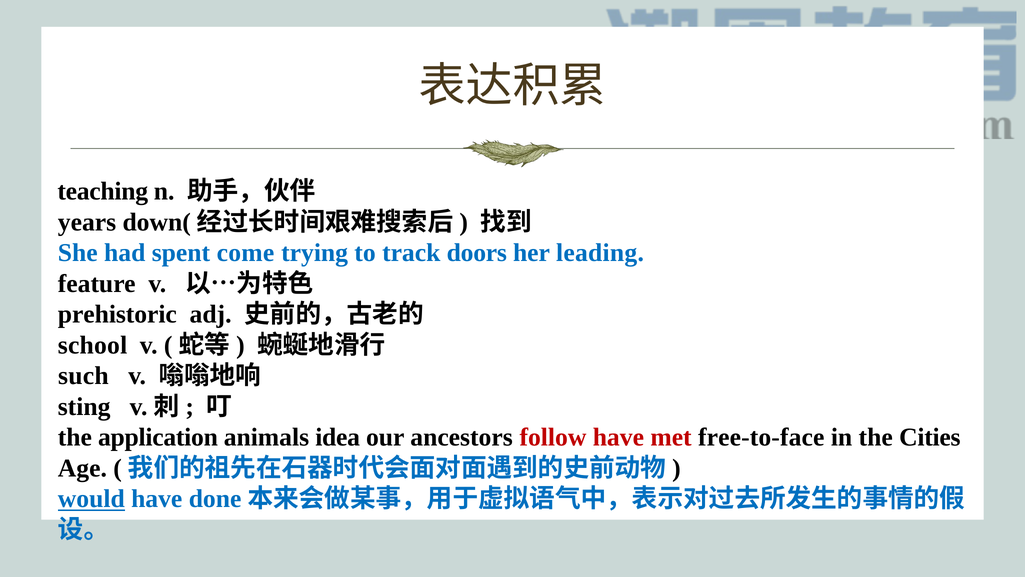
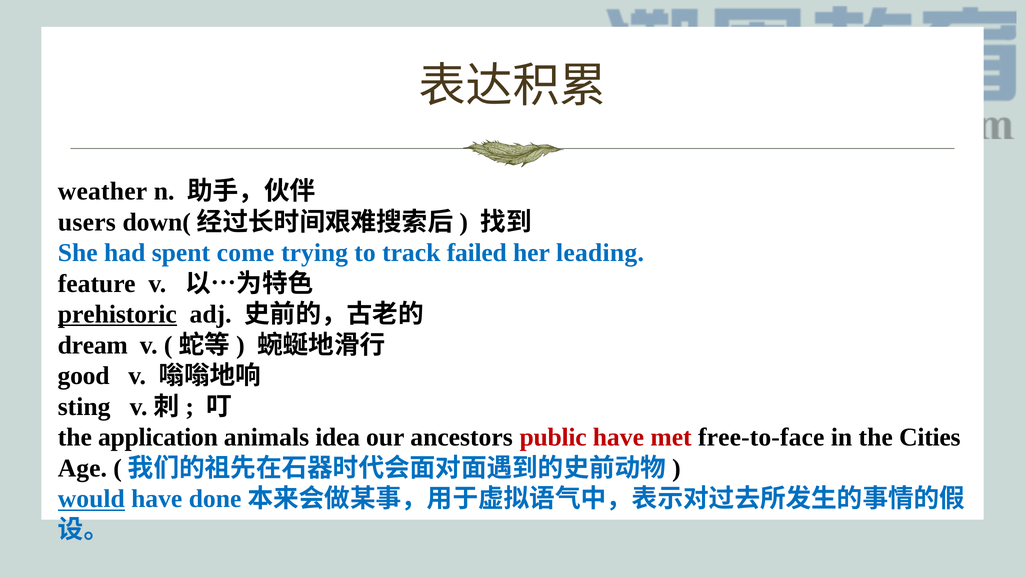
teaching: teaching -> weather (103, 191)
years: years -> users (87, 222)
doors: doors -> failed (477, 253)
prehistoric underline: none -> present (117, 314)
school: school -> dream (93, 345)
such: such -> good (84, 376)
follow: follow -> public (553, 437)
